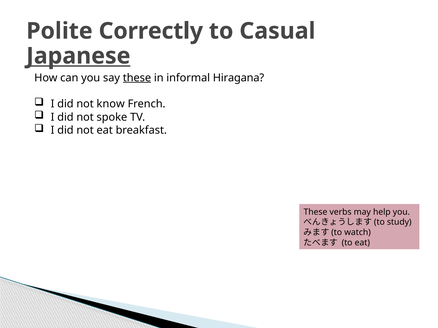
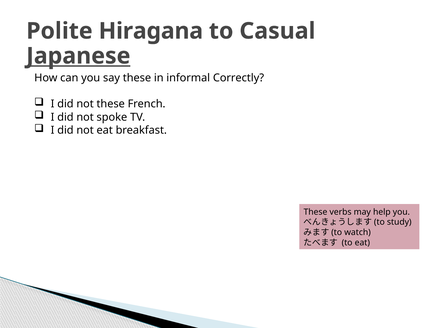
Correctly: Correctly -> Hiragana (151, 31)
these underline: present -> none (137, 78)
Hiragana: Hiragana -> Correctly (238, 78)
not know: know -> these (111, 104)
